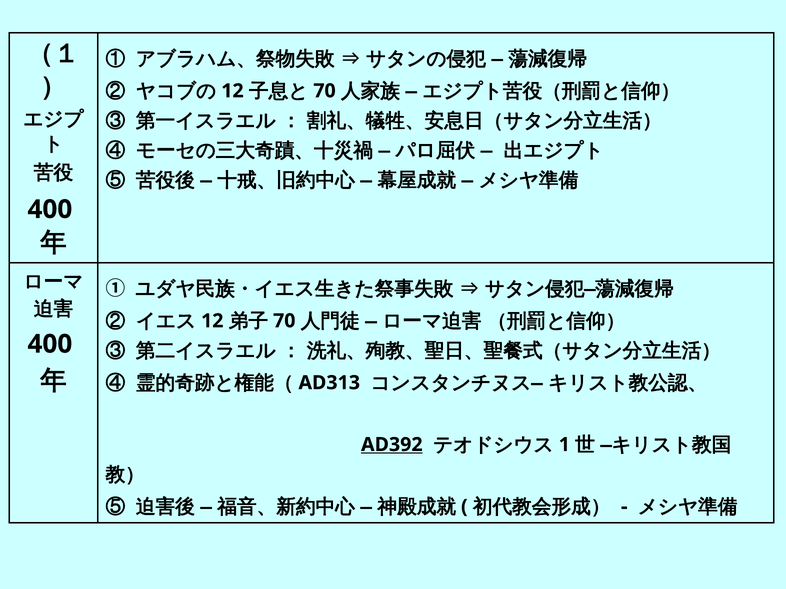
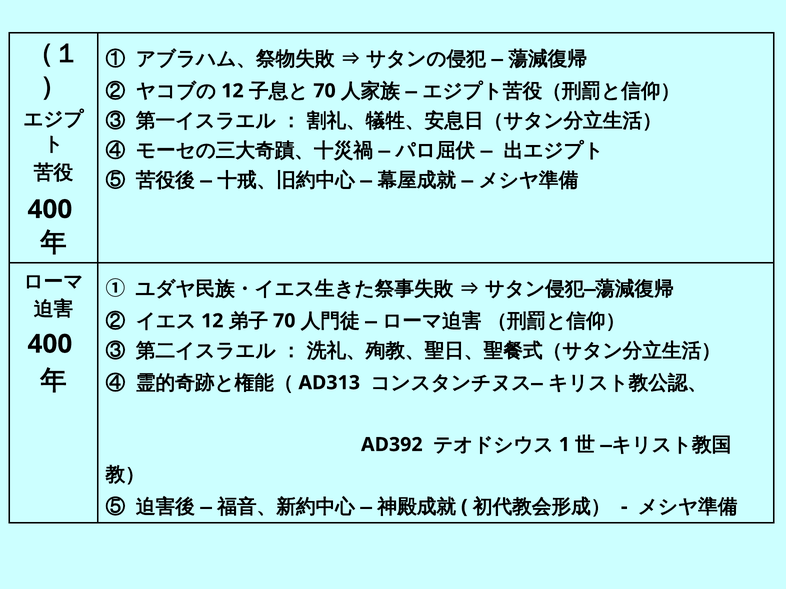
AD392 underline: present -> none (392, 445)
